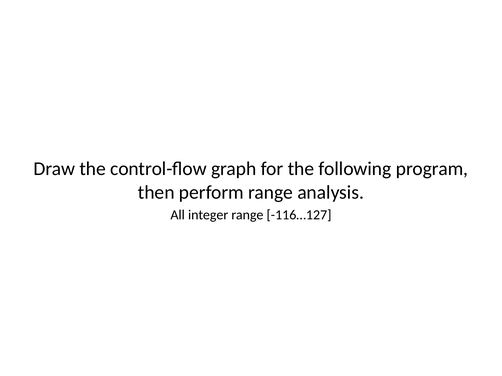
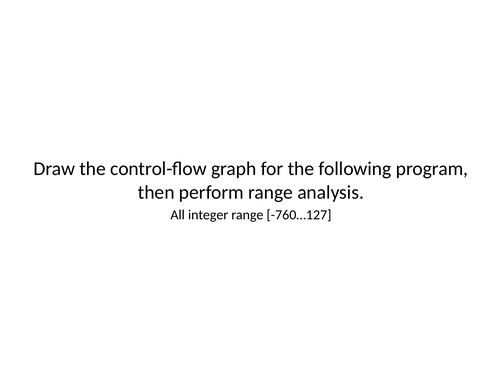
-116…127: -116…127 -> -760…127 (299, 215)
